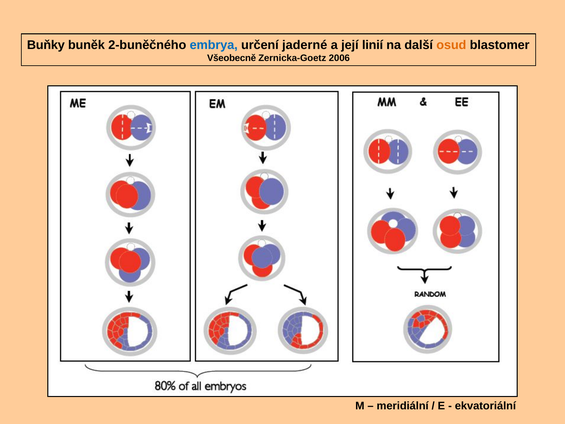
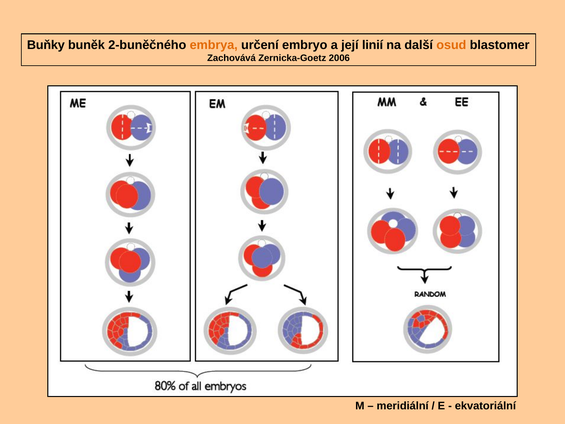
embrya colour: blue -> orange (214, 45)
jaderné: jaderné -> embryo (305, 45)
Všeobecně: Všeobecně -> Zachovává (231, 58)
